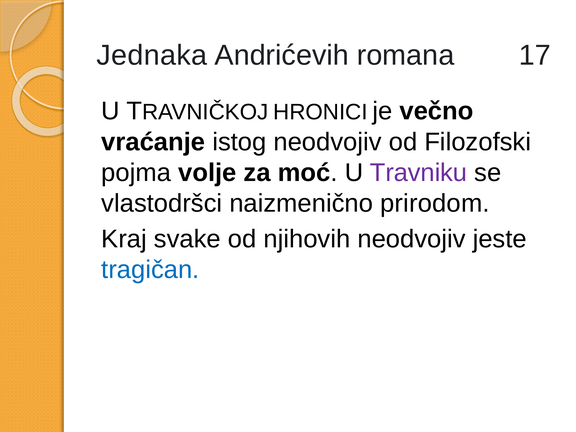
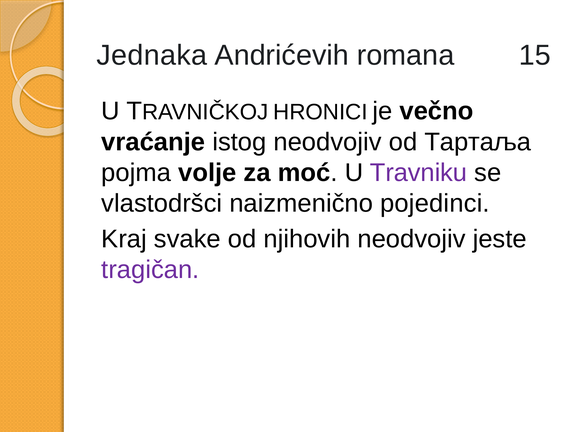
17: 17 -> 15 (535, 55)
Filozofski: Filozofski -> Тартаља (478, 142)
prirodom: prirodom -> pojedinci (435, 203)
tragičan colour: blue -> purple (150, 270)
